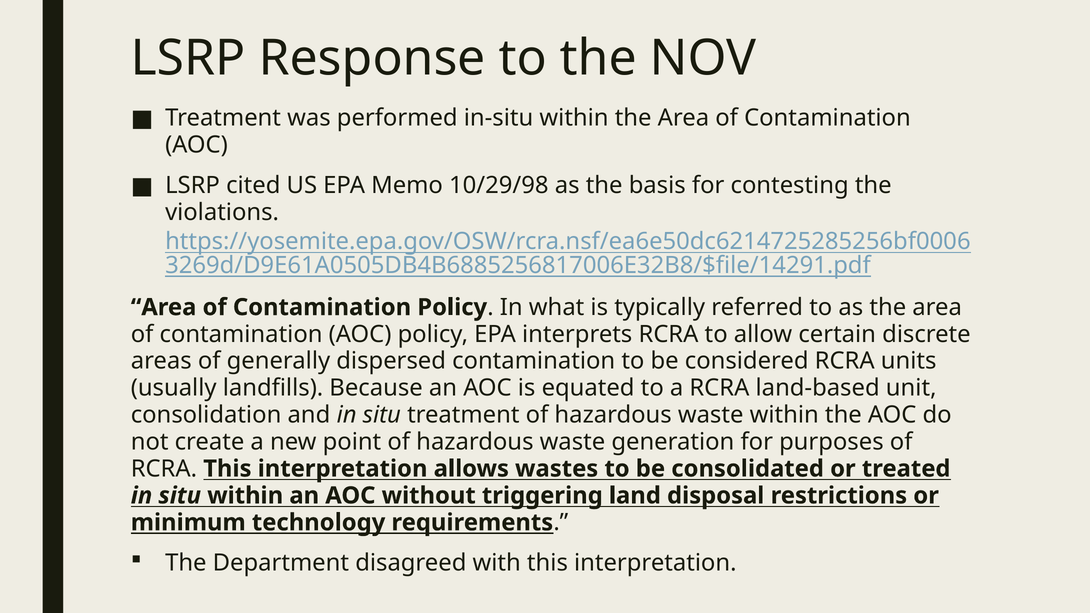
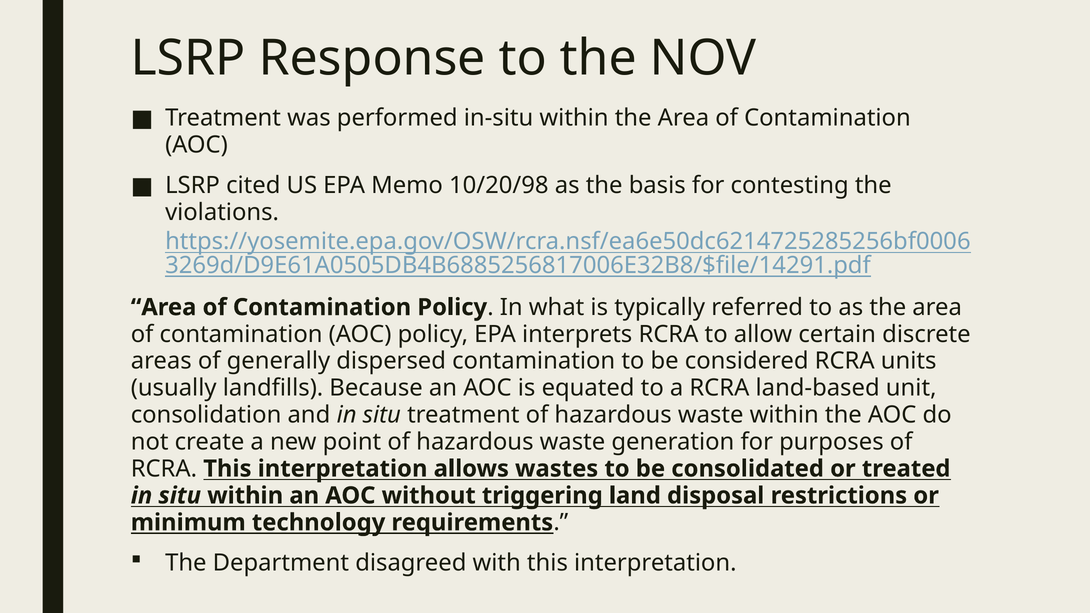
10/29/98: 10/29/98 -> 10/20/98 (499, 186)
